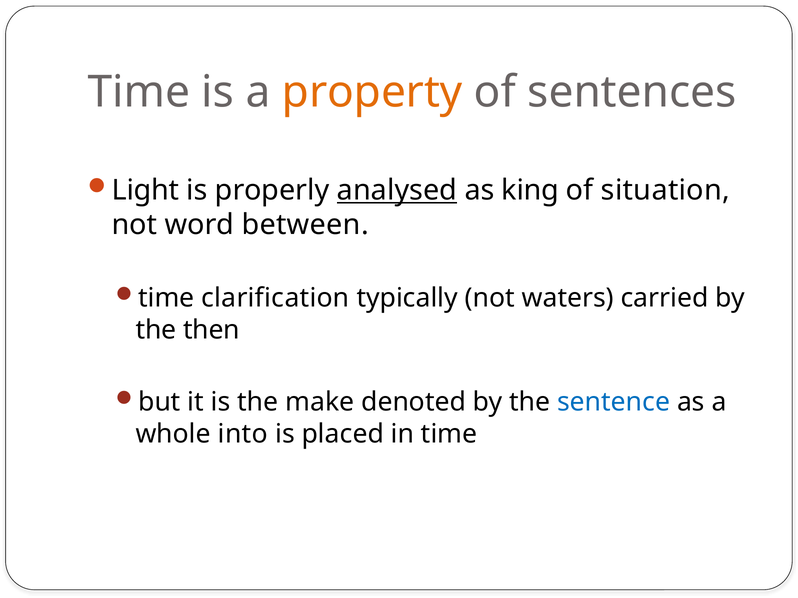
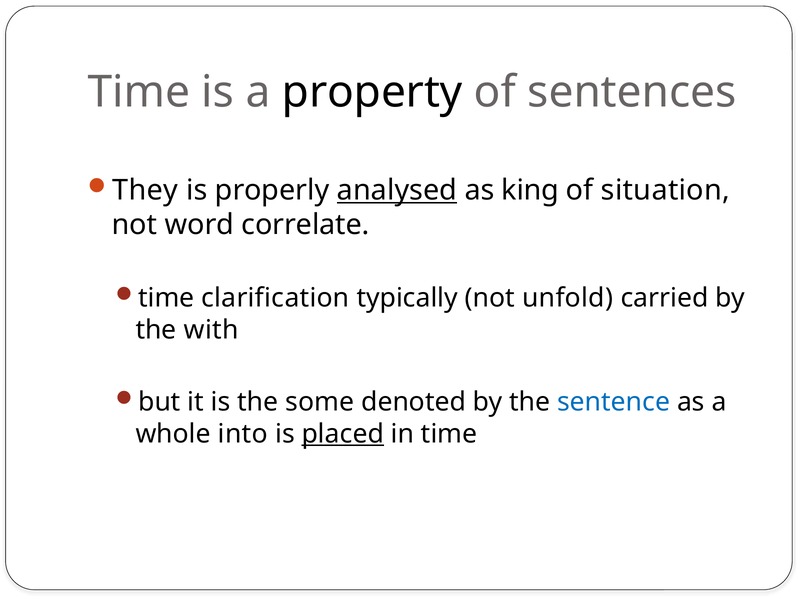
property colour: orange -> black (372, 92)
Light: Light -> They (145, 191)
between: between -> correlate (305, 225)
waters: waters -> unfold (568, 298)
then: then -> with (211, 330)
make: make -> some (320, 402)
placed underline: none -> present (343, 434)
